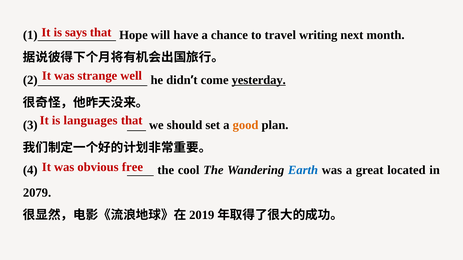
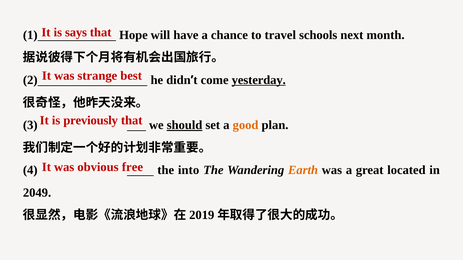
writing: writing -> schools (318, 35)
well: well -> best (131, 76)
languages: languages -> previously (91, 120)
should underline: none -> present (185, 125)
cool: cool -> into (189, 170)
Earth colour: blue -> orange (303, 170)
2079: 2079 -> 2049 (37, 193)
